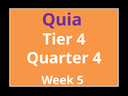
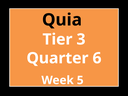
Quia colour: purple -> black (62, 20)
Tier 4: 4 -> 3 (81, 39)
Quarter 4: 4 -> 6 (97, 58)
